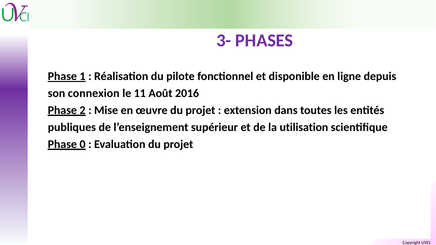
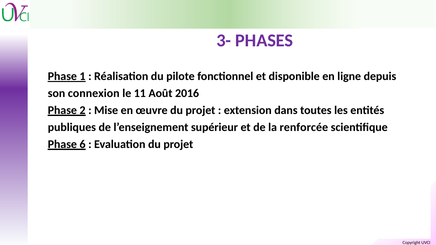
utilisation: utilisation -> renforcée (304, 127)
0: 0 -> 6 (83, 144)
